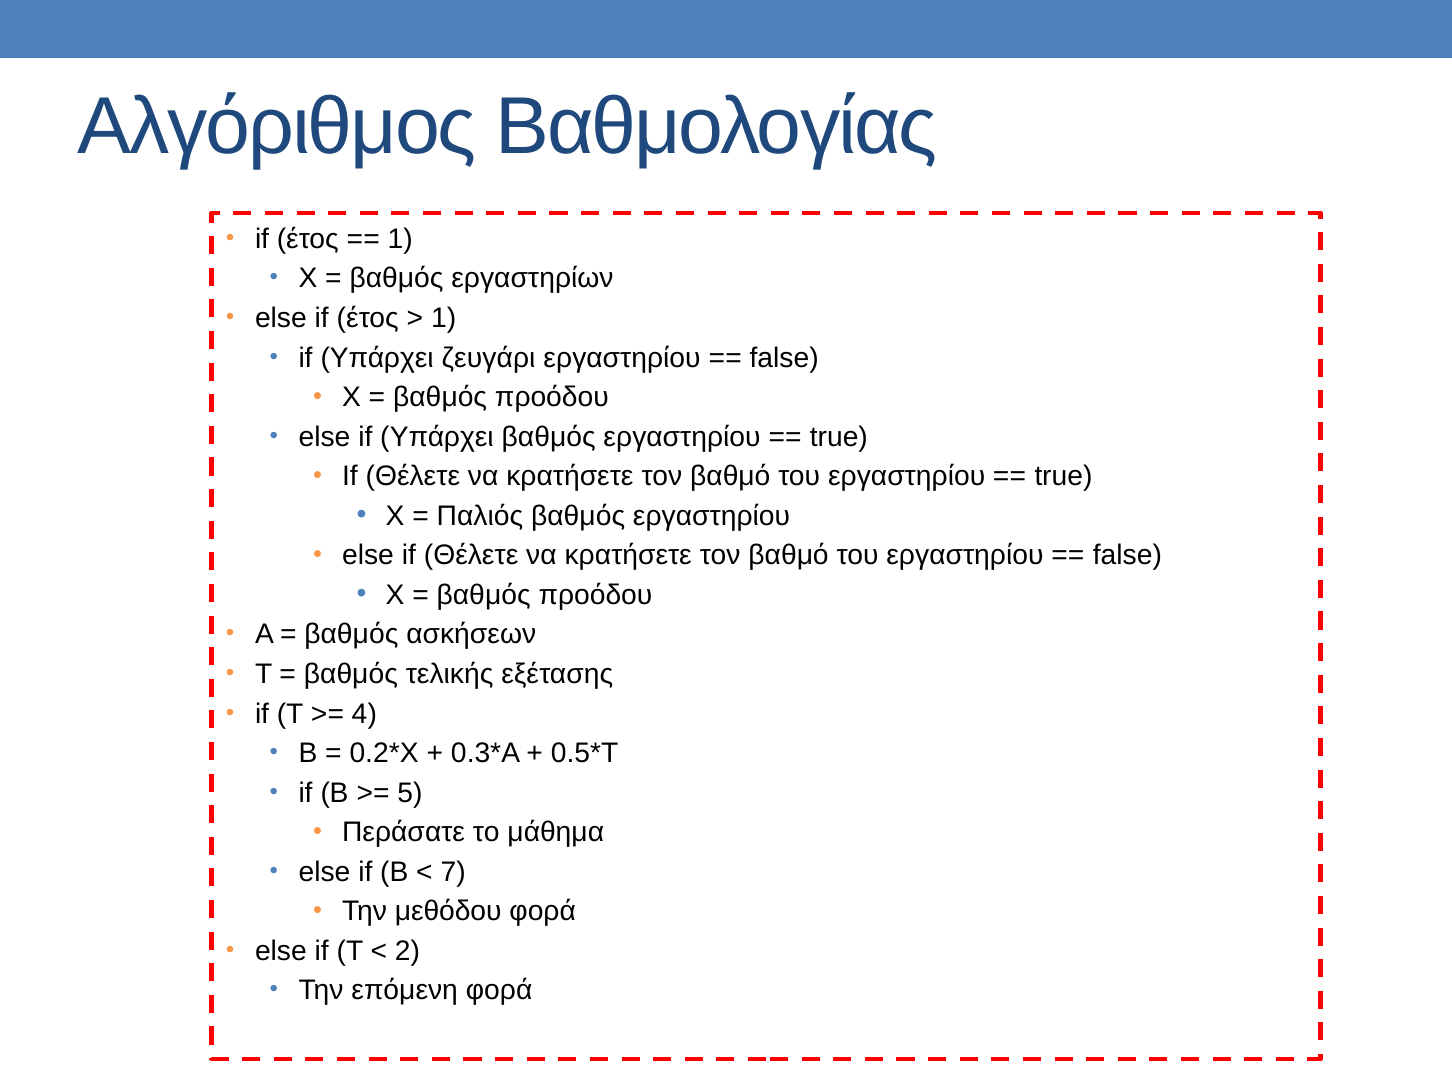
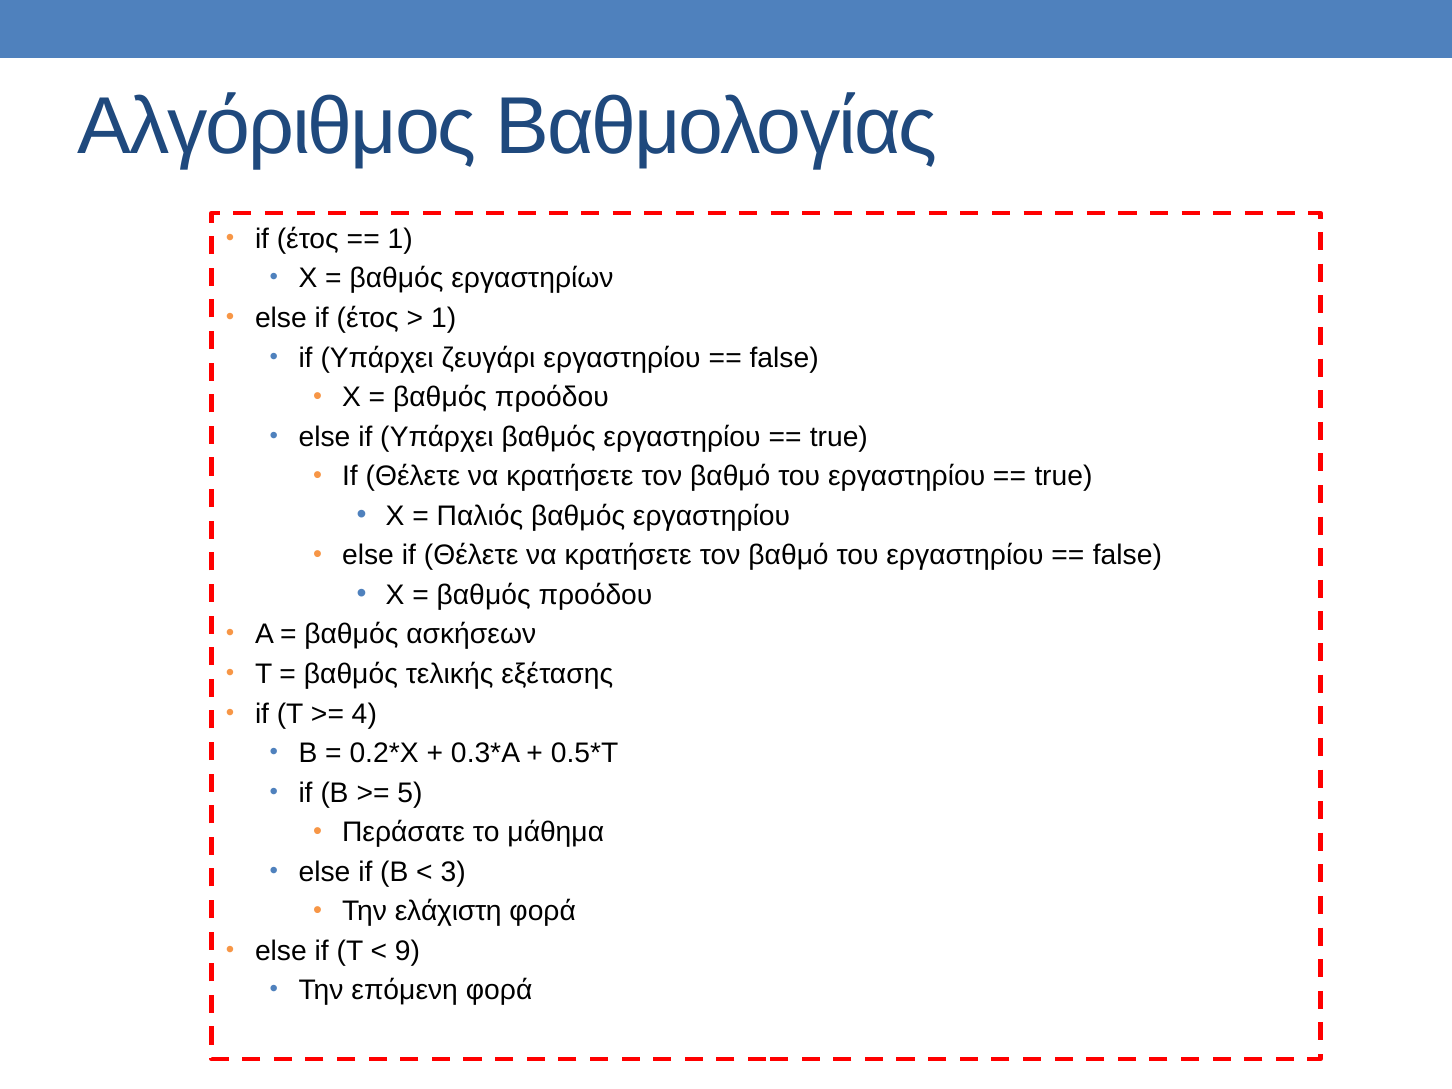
7: 7 -> 3 (453, 872)
μεθόδου: μεθόδου -> ελάχιστη (448, 912)
2: 2 -> 9 (407, 951)
